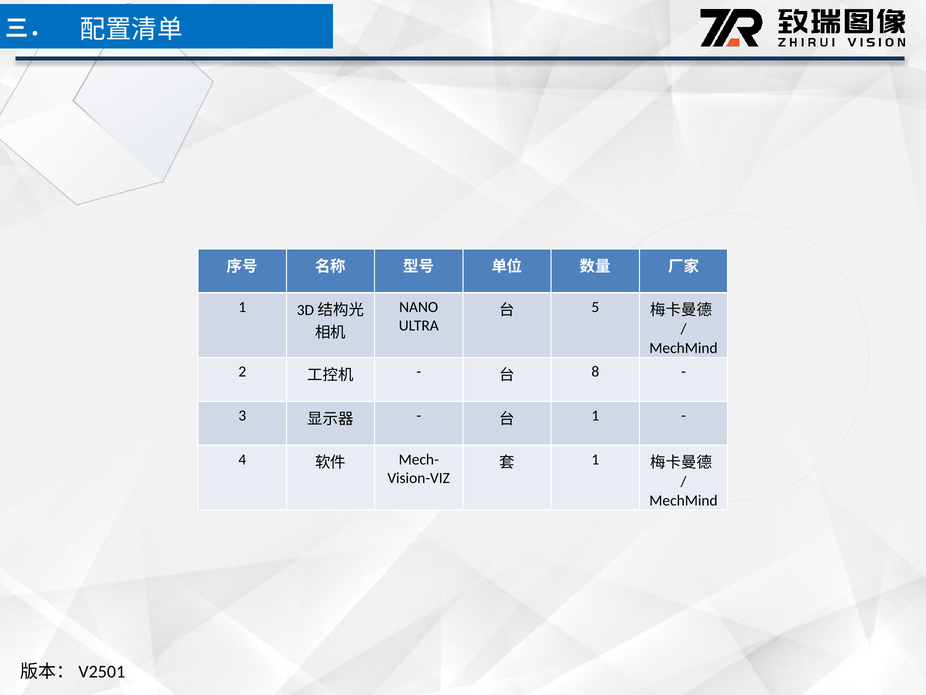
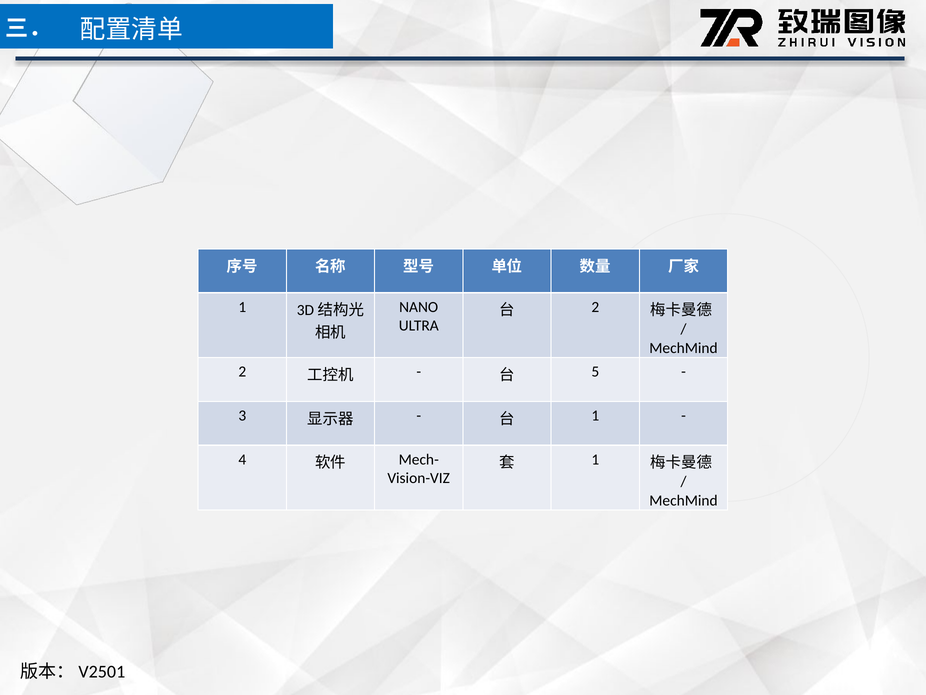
5: 5 -> 2 (595, 307)
8: 8 -> 5 (595, 372)
